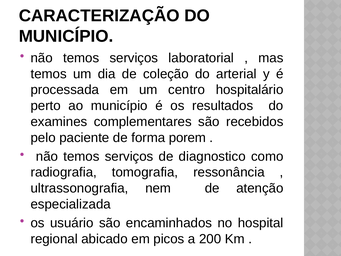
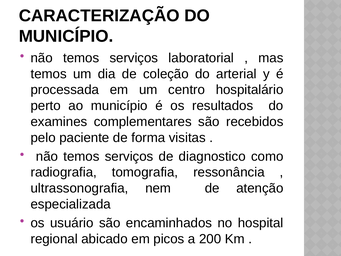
porem: porem -> visitas (187, 137)
